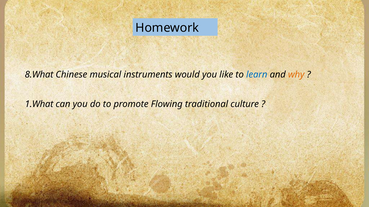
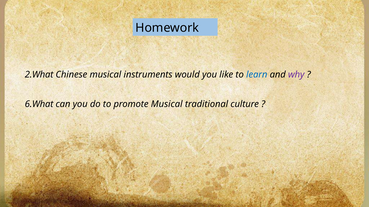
8.What: 8.What -> 2.What (39, 75)
why colour: orange -> purple (296, 75)
1.What: 1.What -> 6.What (39, 104)
promote Flowing: Flowing -> Musical (167, 104)
